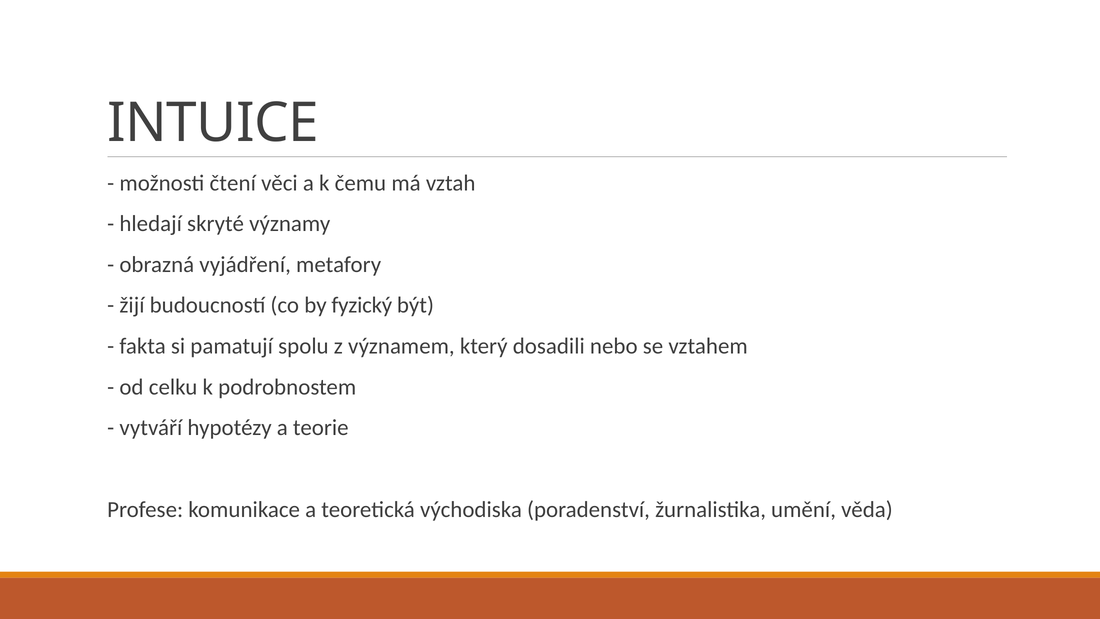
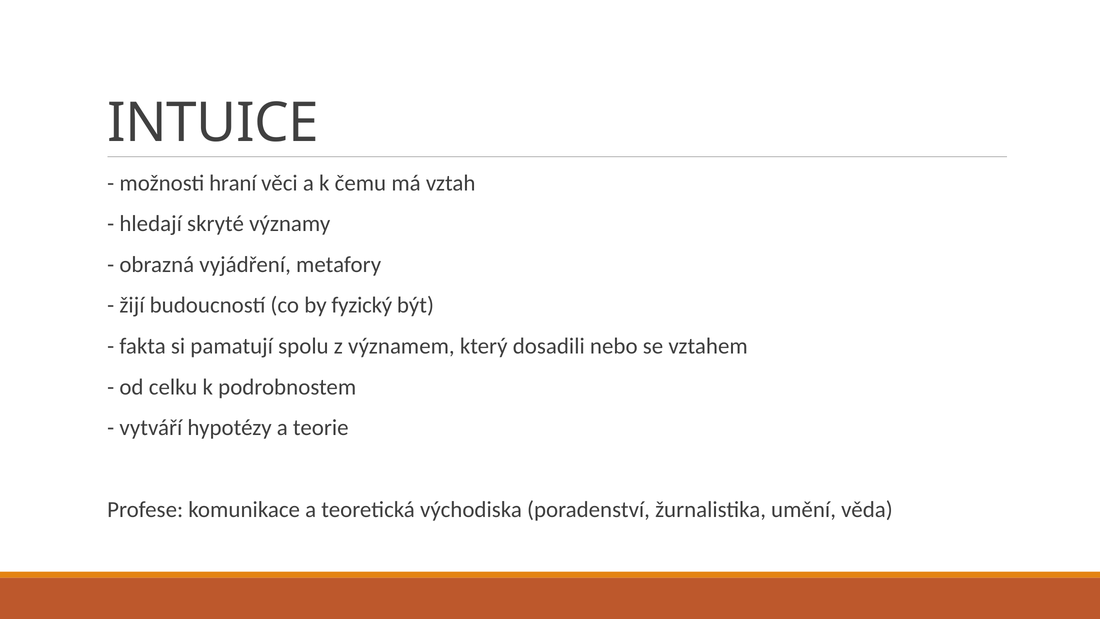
čtení: čtení -> hraní (233, 183)
